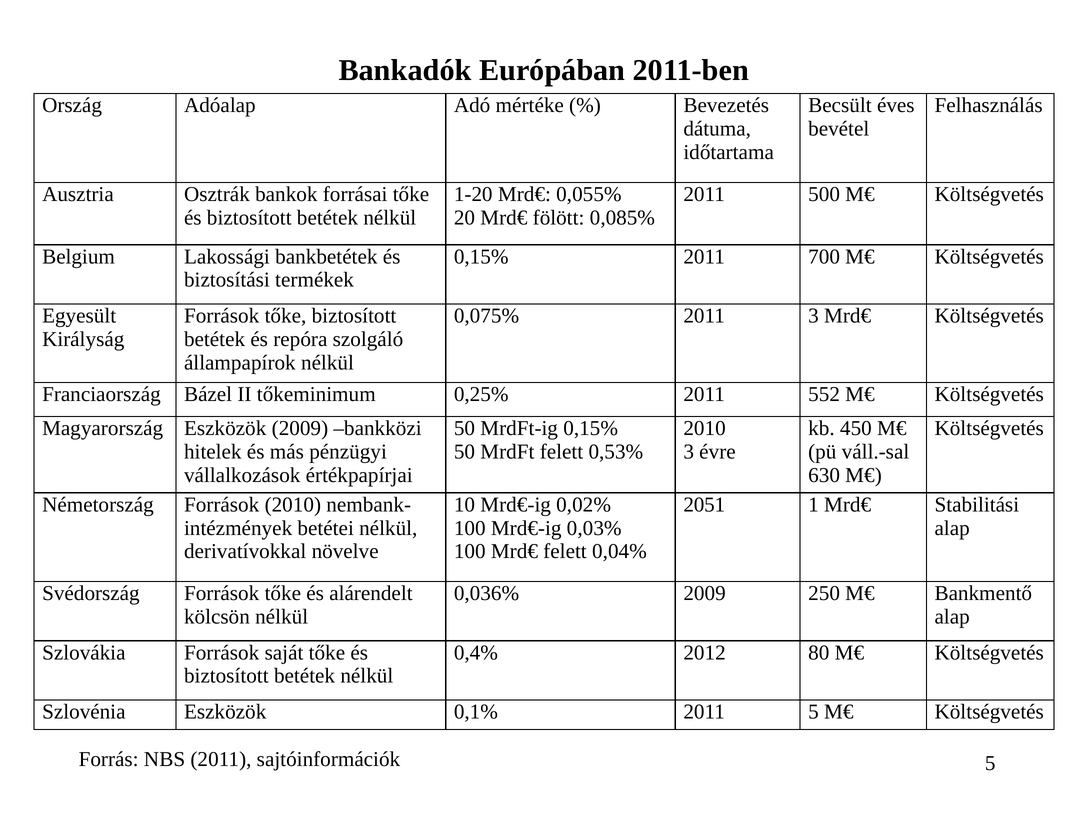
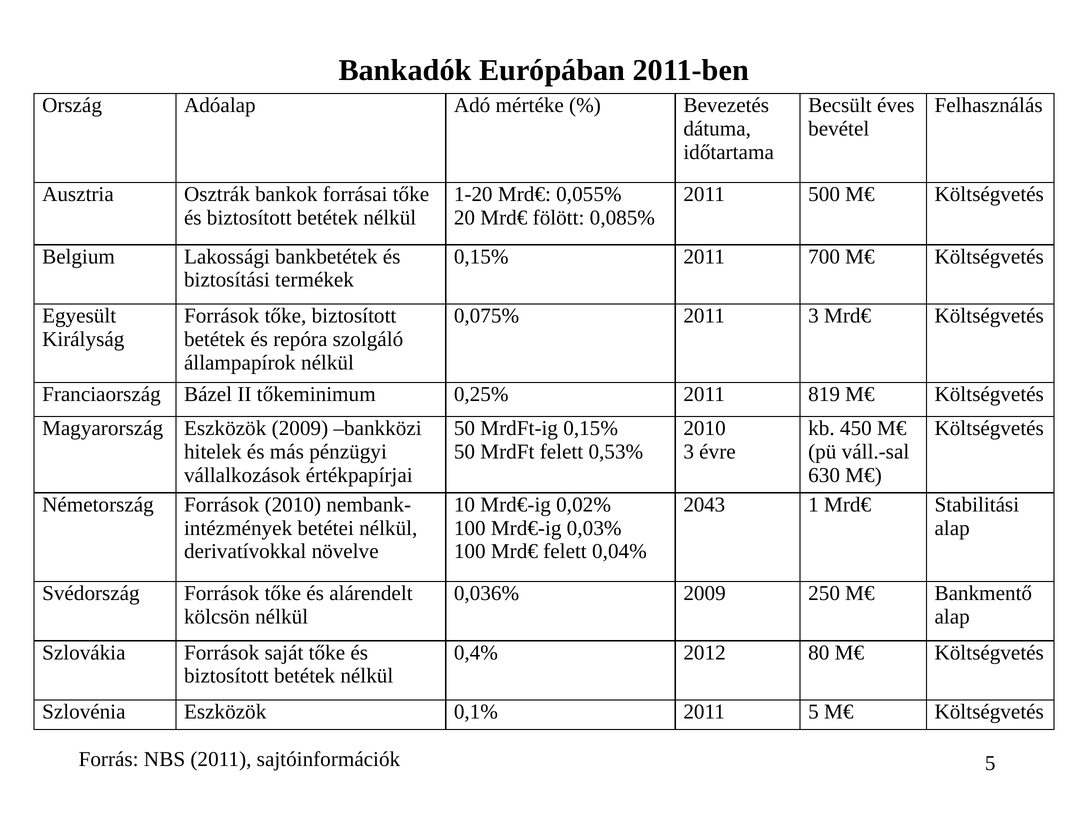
552: 552 -> 819 (824, 394)
2051: 2051 -> 2043 (704, 505)
